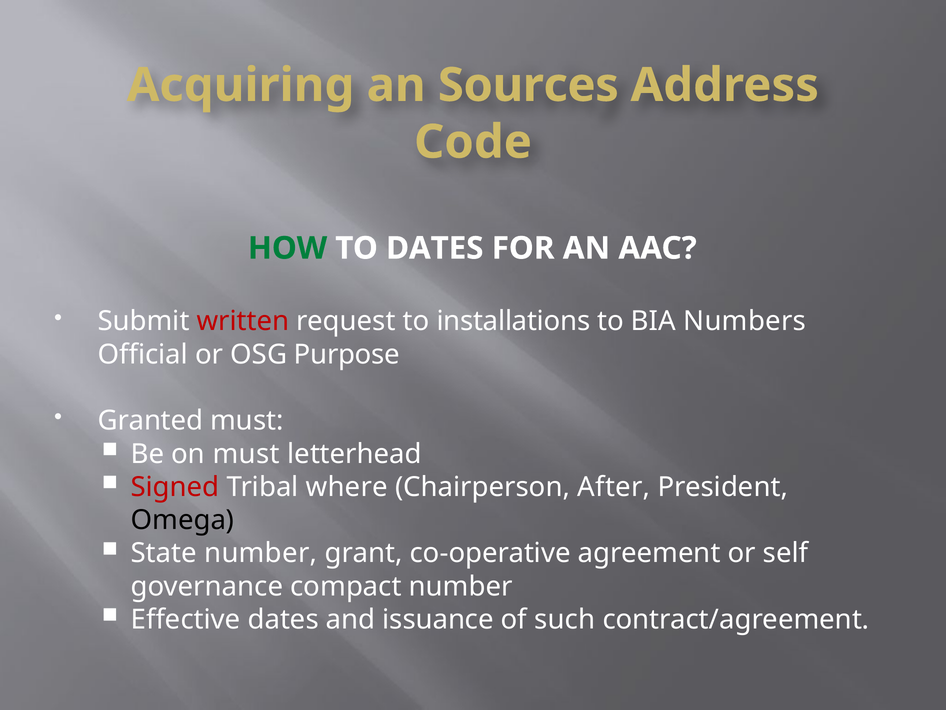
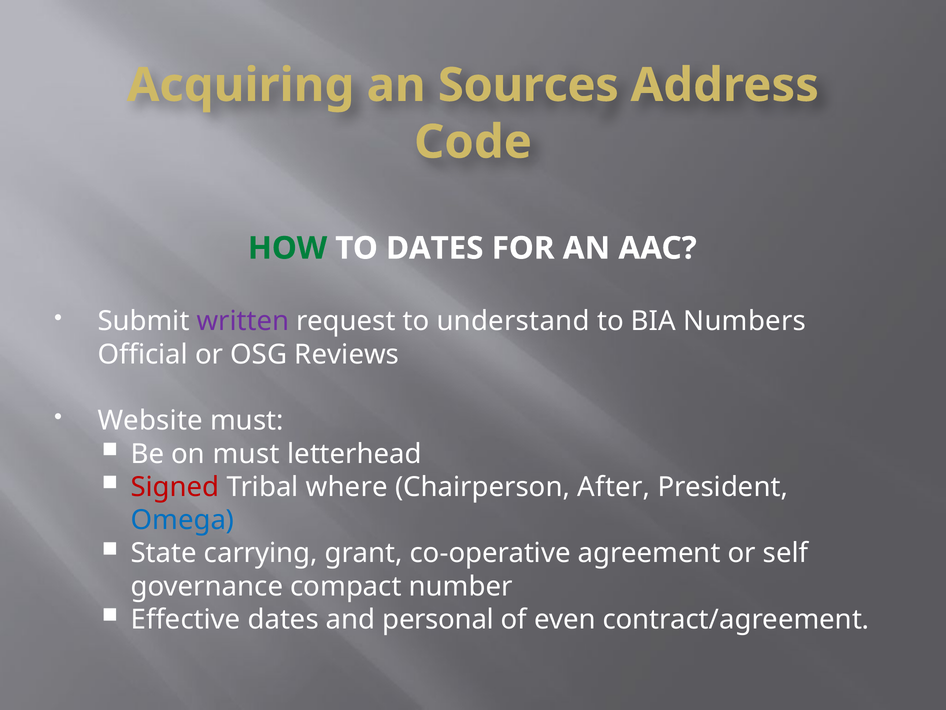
written colour: red -> purple (243, 321)
installations: installations -> understand (513, 321)
Purpose: Purpose -> Reviews (347, 354)
Granted: Granted -> Website (150, 420)
Omega colour: black -> blue (182, 520)
State number: number -> carrying (261, 553)
issuance: issuance -> personal (438, 619)
such: such -> even (565, 619)
